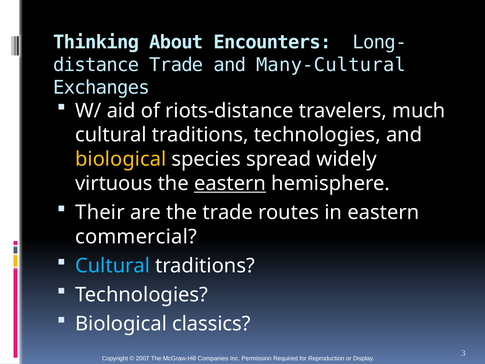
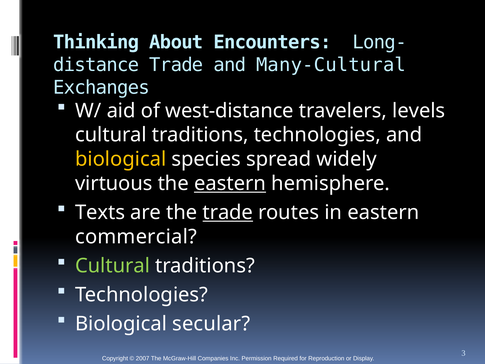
riots-distance: riots-distance -> west-distance (229, 111)
much: much -> levels (419, 111)
Their: Their -> Texts (100, 212)
trade underline: none -> present (228, 212)
Cultural colour: light blue -> light green (113, 266)
classics: classics -> secular (211, 323)
